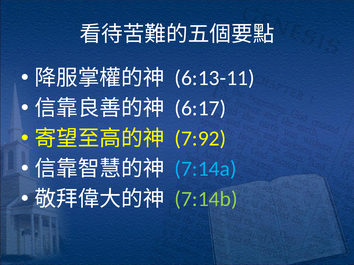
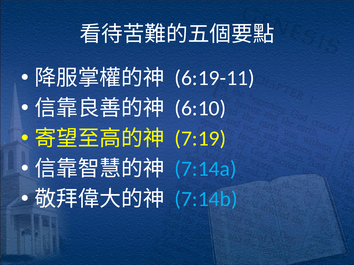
6:13-11: 6:13-11 -> 6:19-11 (215, 78)
6:17: 6:17 -> 6:10 (200, 109)
7:92: 7:92 -> 7:19 (200, 139)
7:14b colour: light green -> light blue (206, 199)
